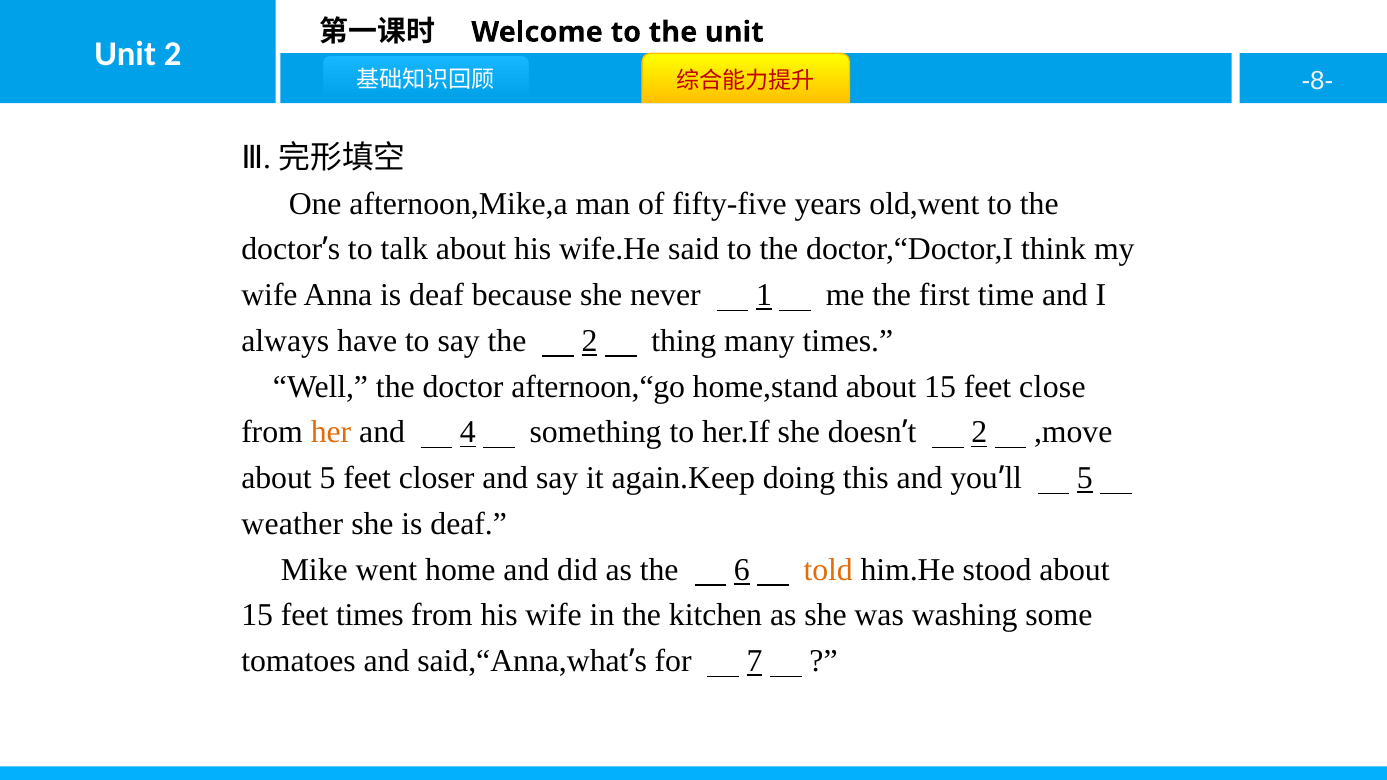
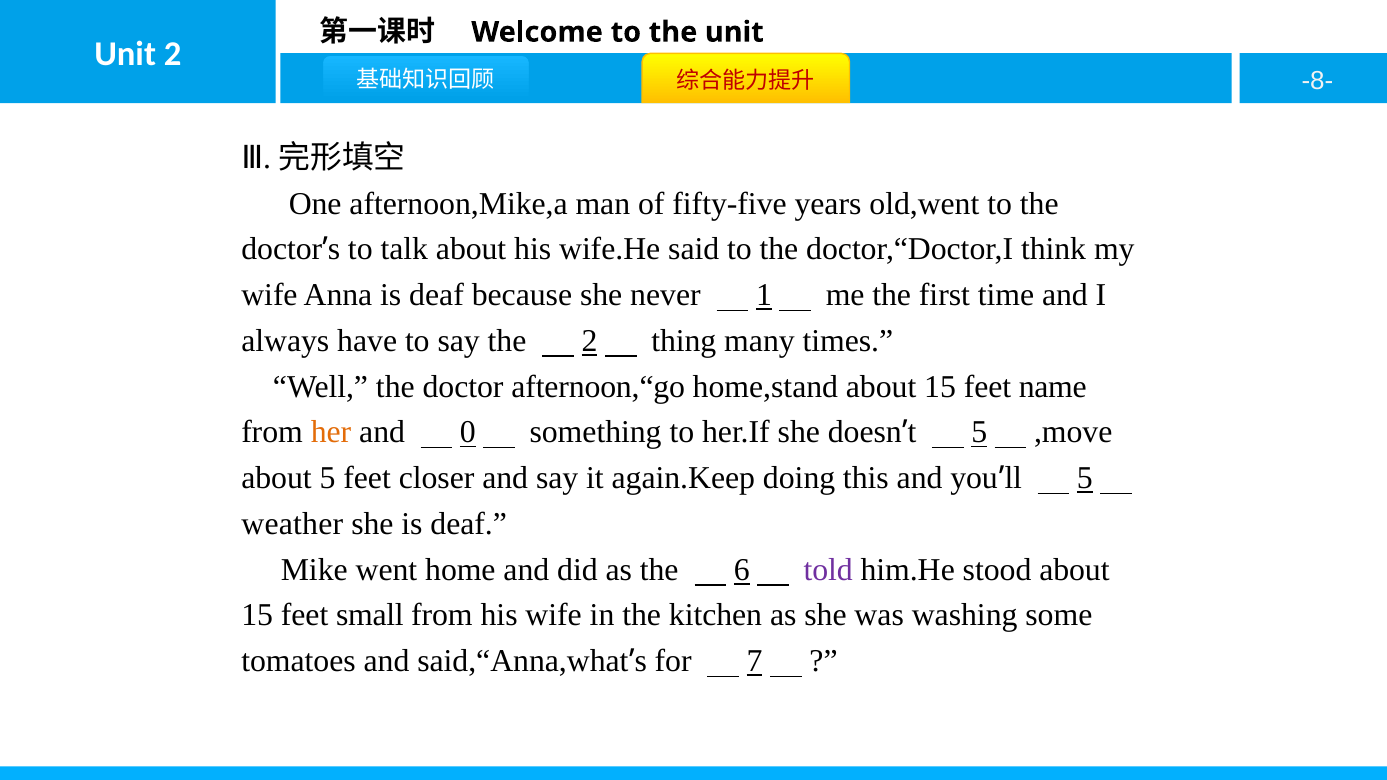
close: close -> name (1053, 387)
4: 4 -> 0 (468, 433)
2: 2 -> 5 (979, 433)
told colour: orange -> purple (828, 570)
feet times: times -> small (370, 615)
